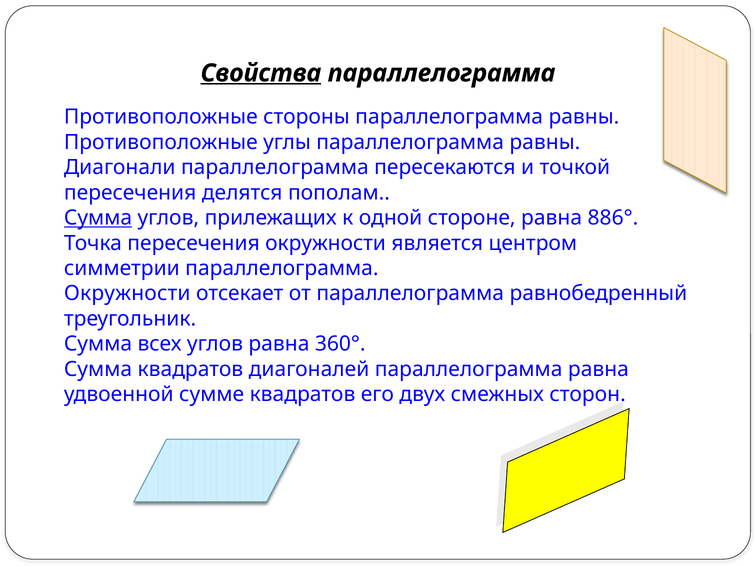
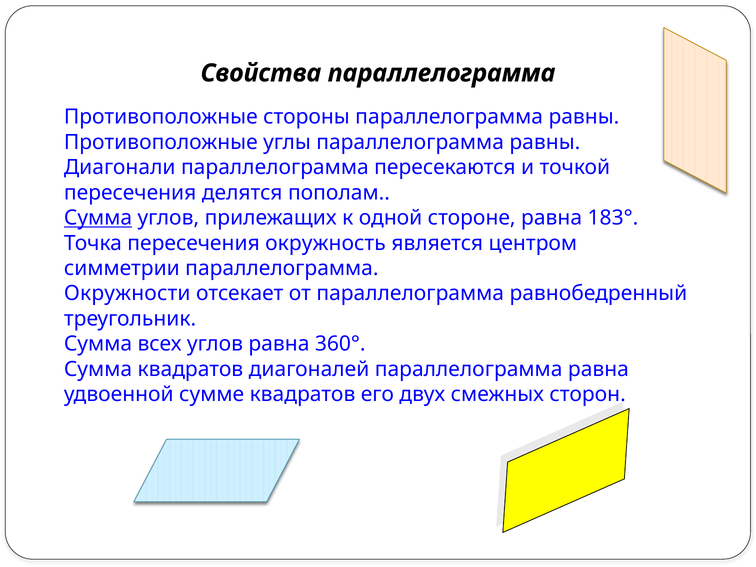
Свойства underline: present -> none (261, 73)
886°: 886° -> 183° (613, 218)
пересечения окружности: окружности -> окружность (325, 243)
